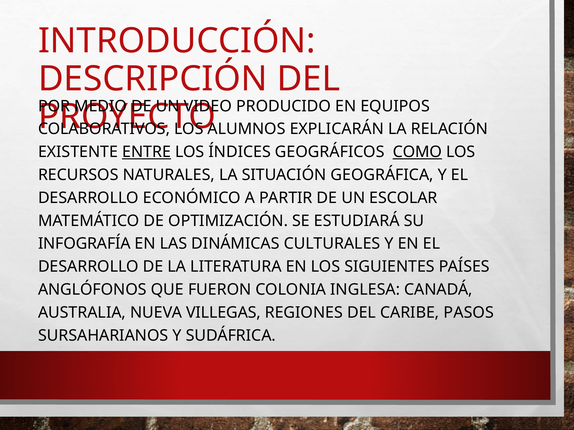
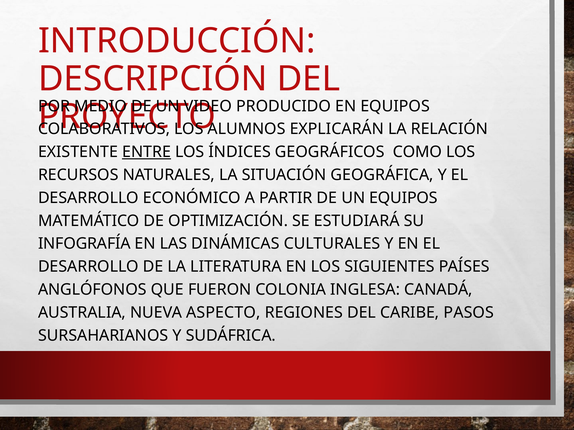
COMO underline: present -> none (417, 152)
UN ESCOLAR: ESCOLAR -> EQUIPOS (403, 198)
VILLEGAS: VILLEGAS -> ASPECTO (223, 313)
